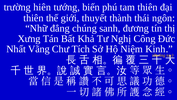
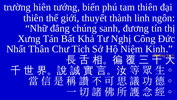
thái: thái -> linh (142, 18)
Vãng: Vãng -> Thân (39, 49)
